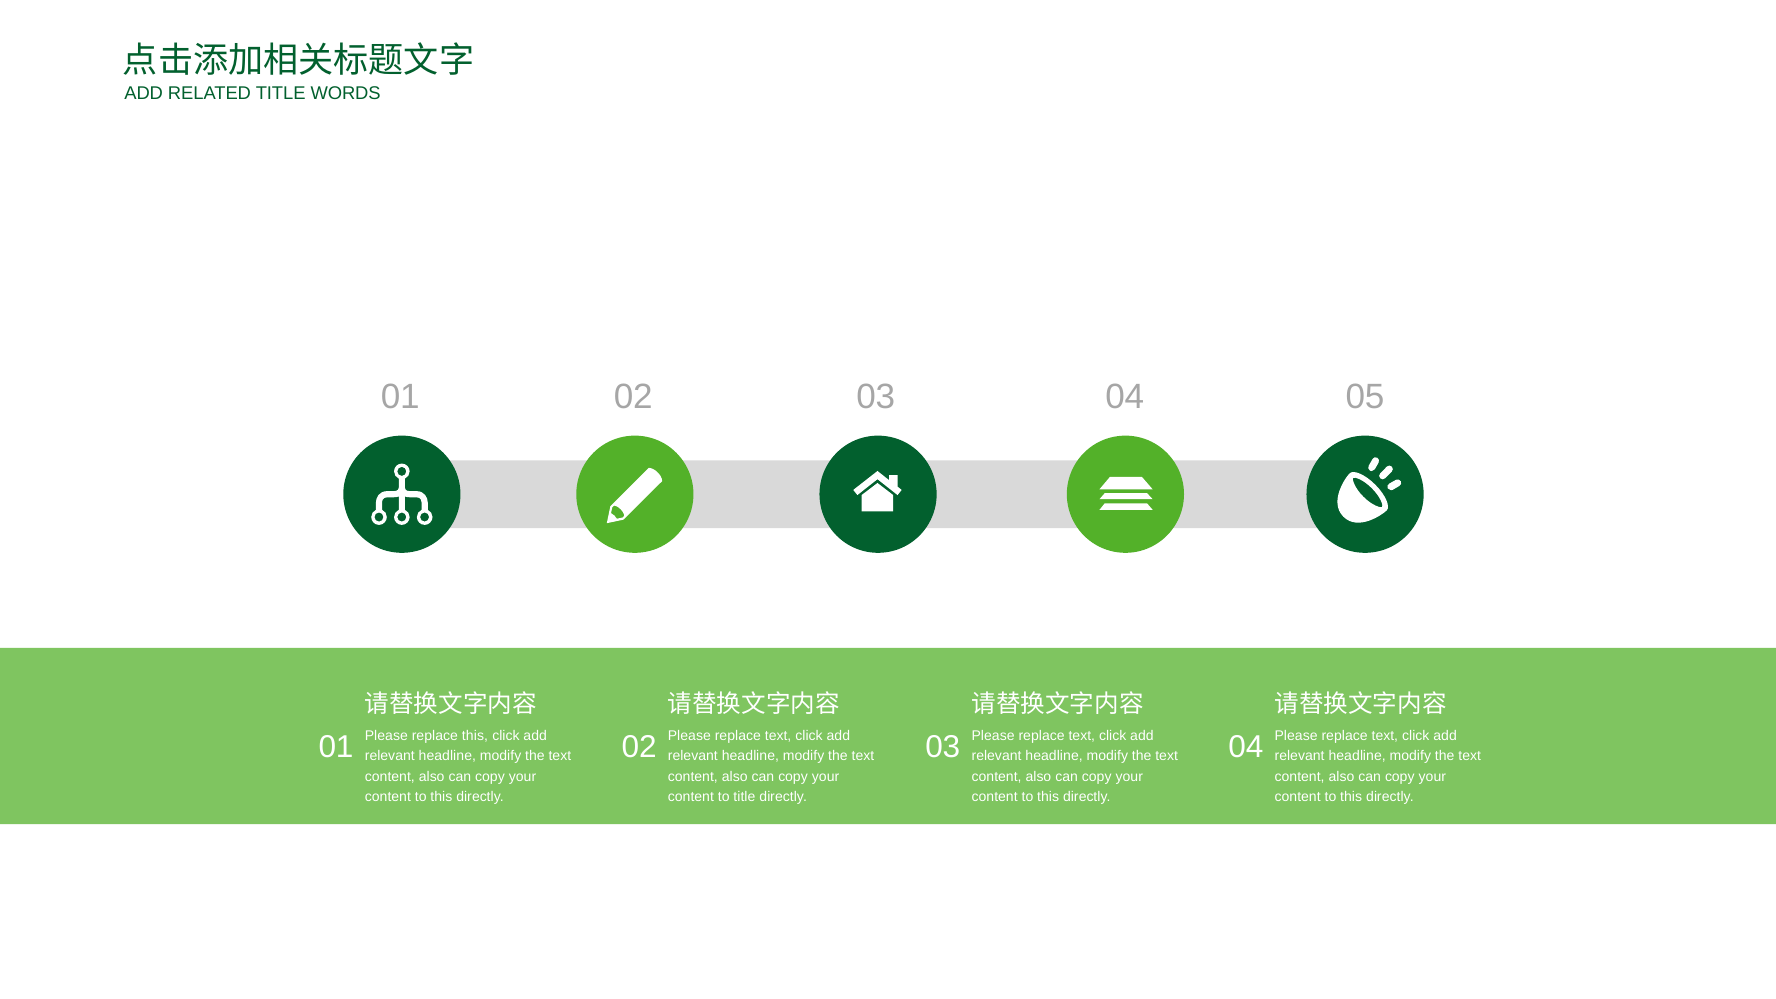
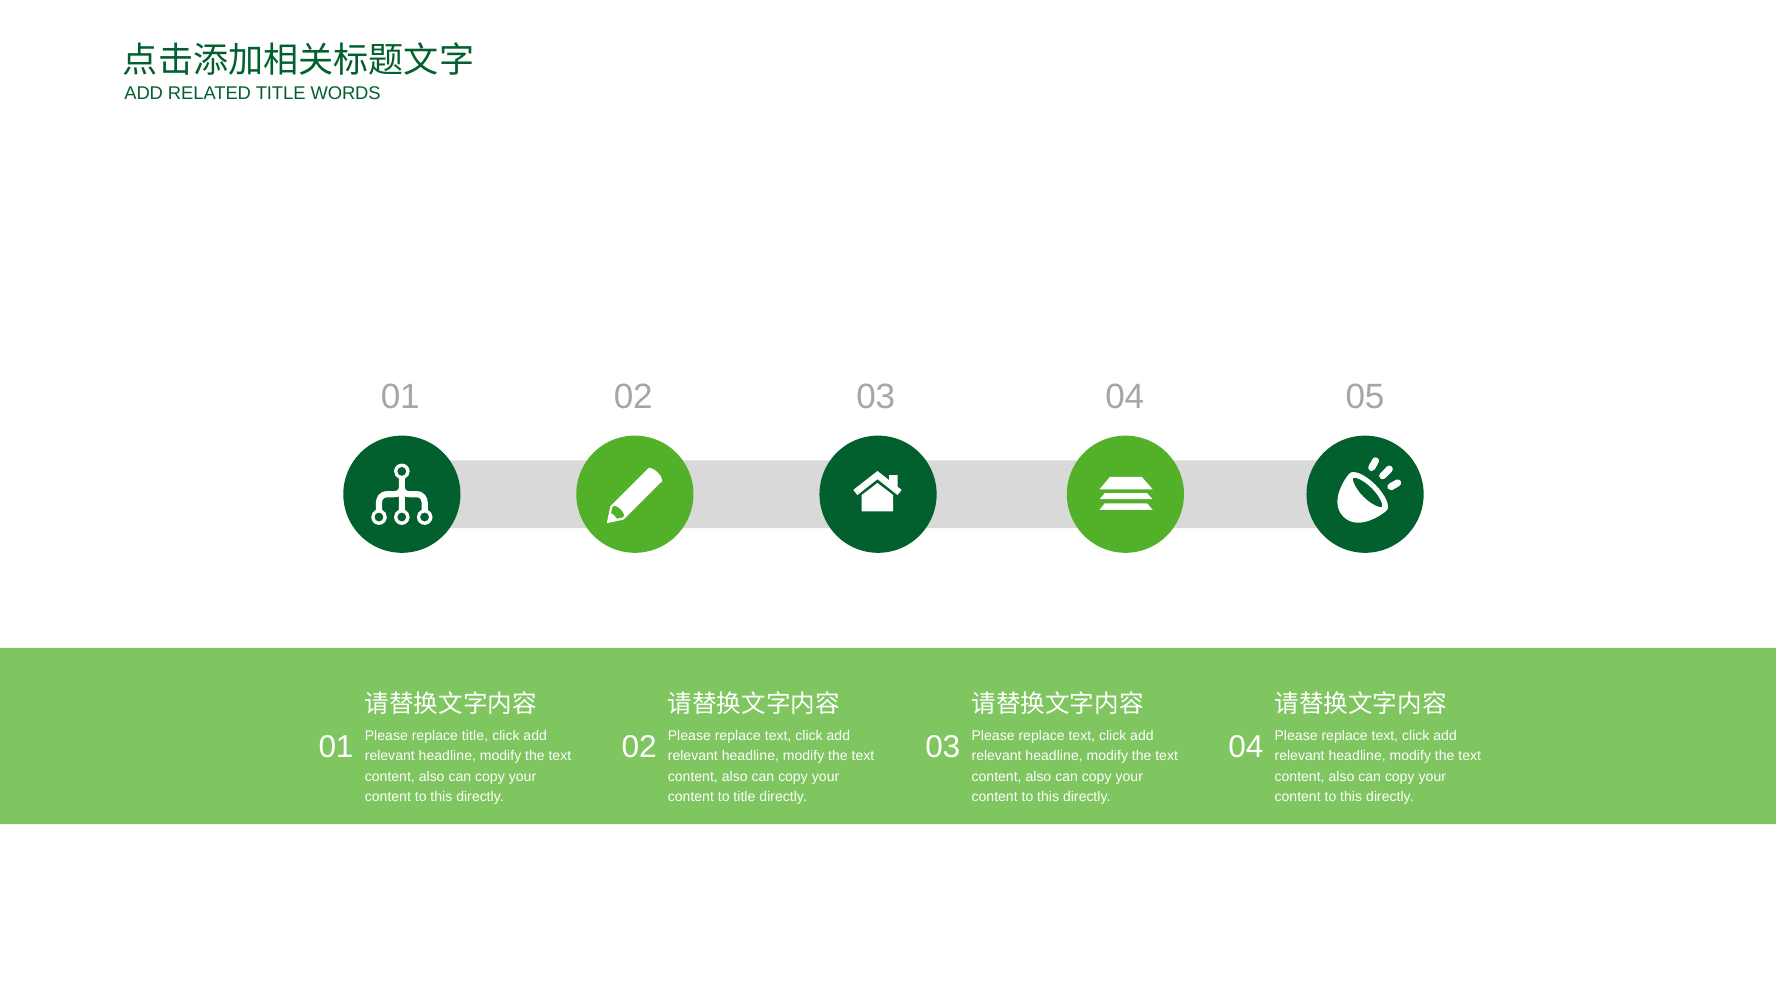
replace this: this -> title (475, 736)
